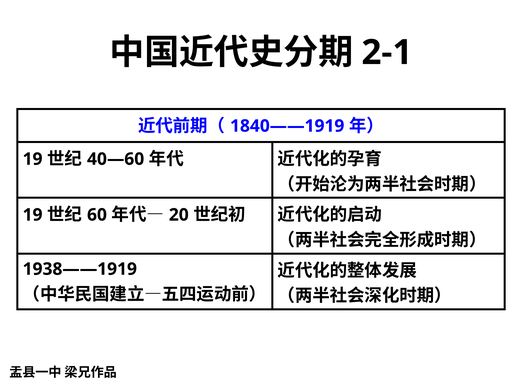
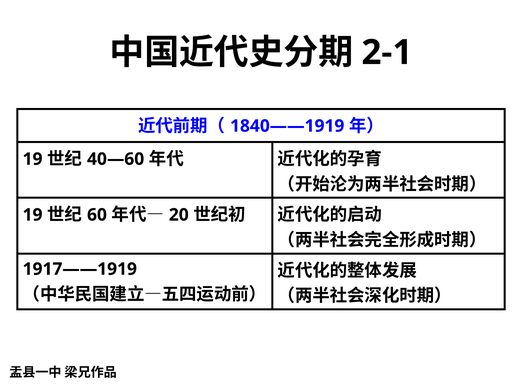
1938——1919: 1938——1919 -> 1917——1919 (80, 269)
